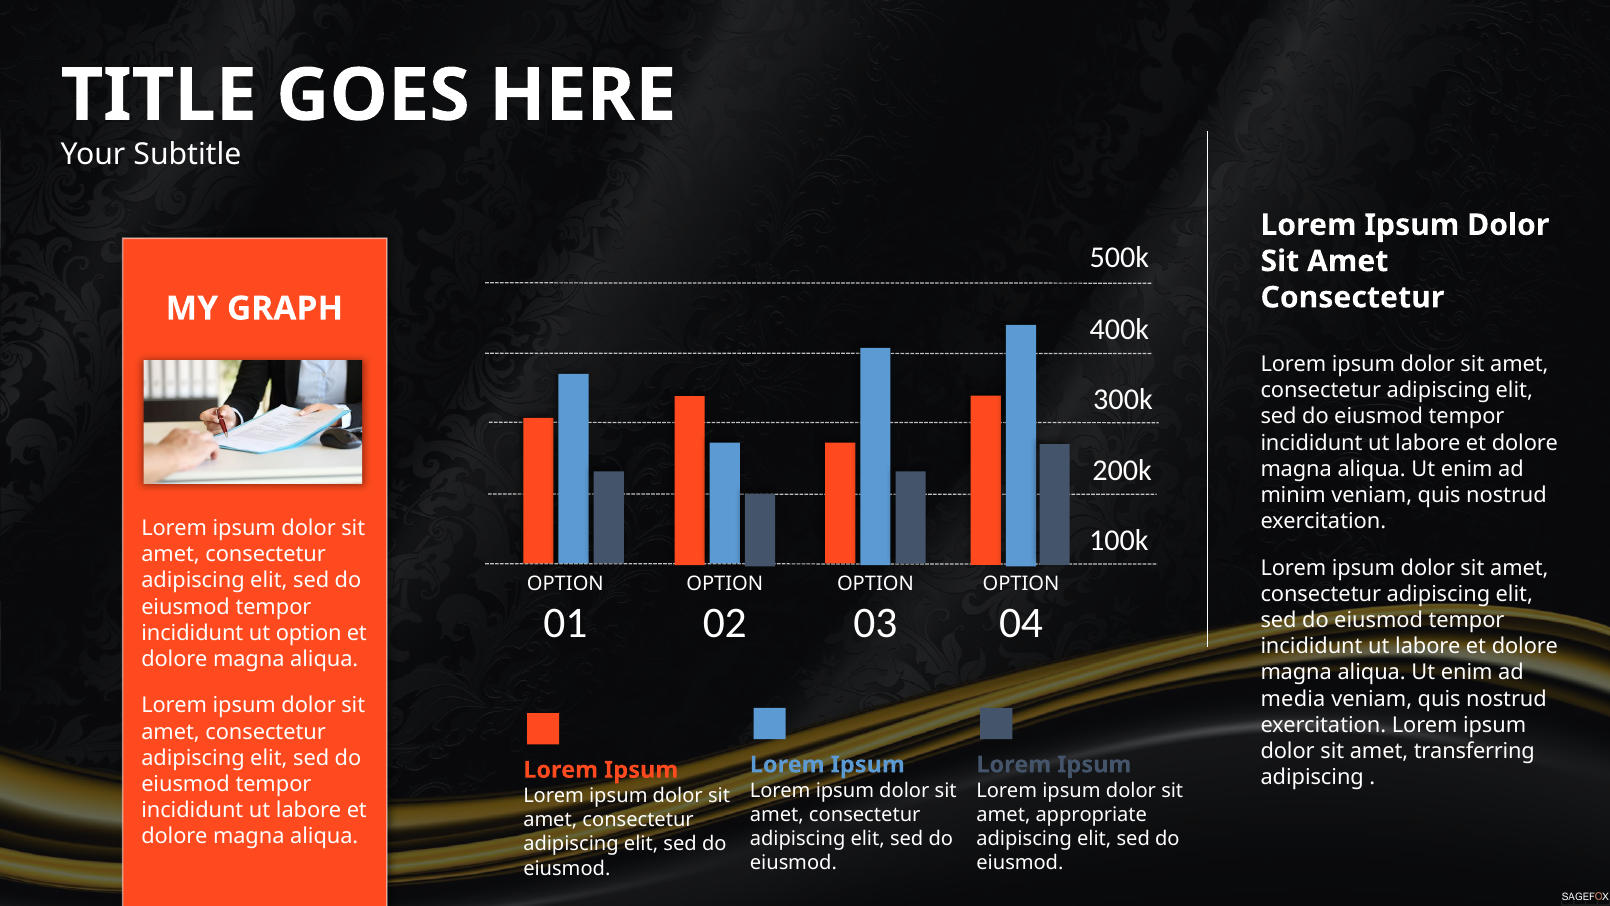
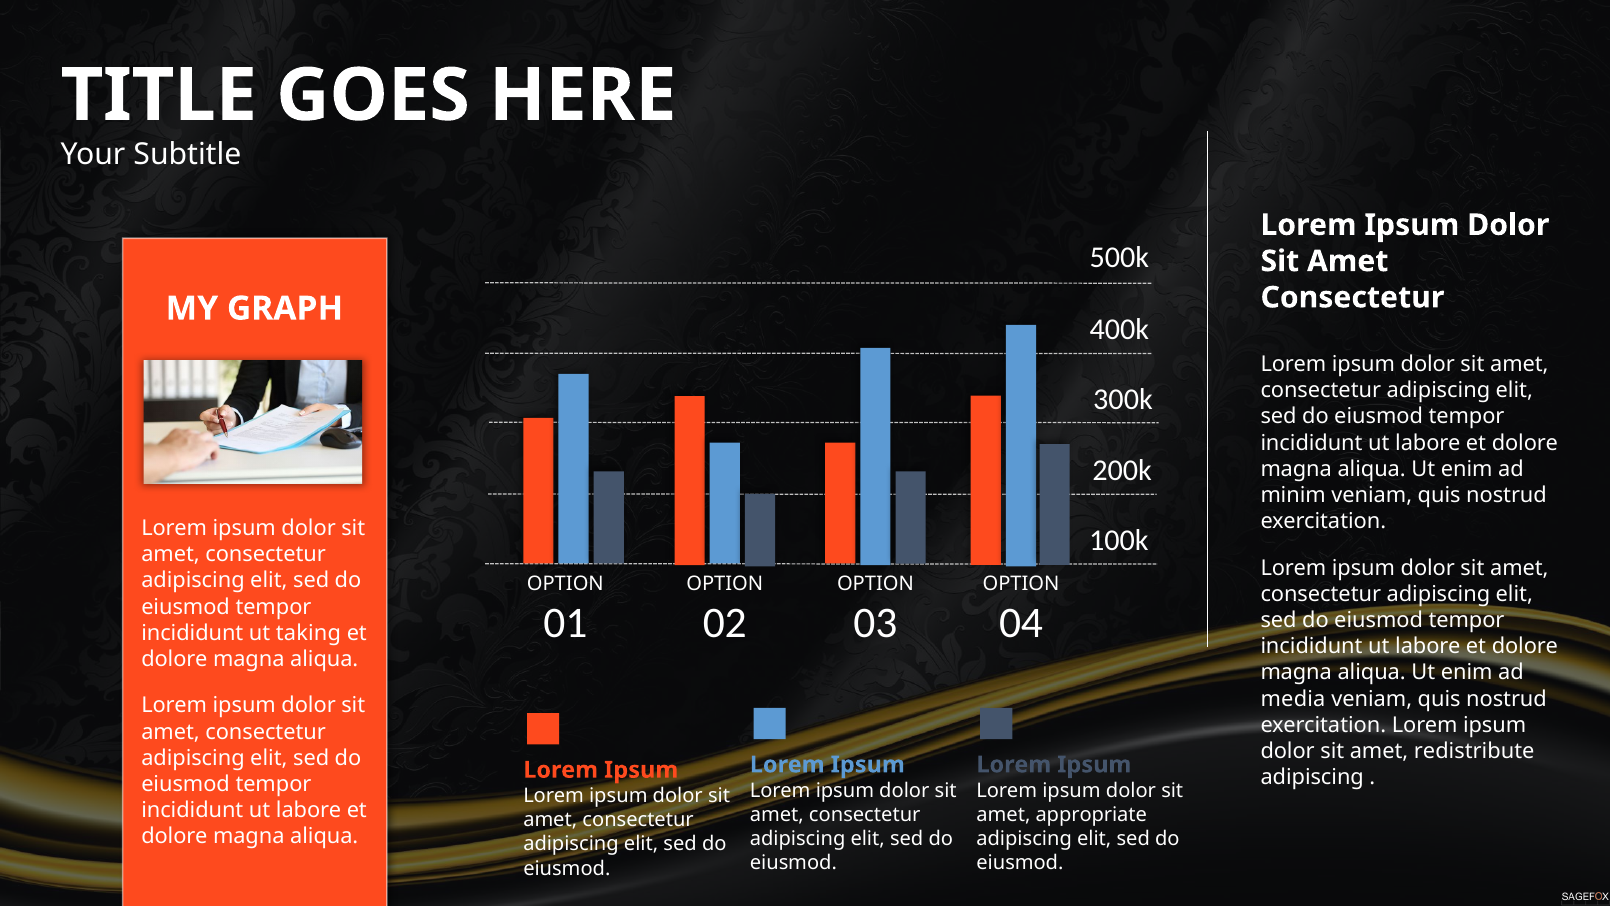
ut option: option -> taking (308, 633)
transferring: transferring -> redistribute (1474, 751)
